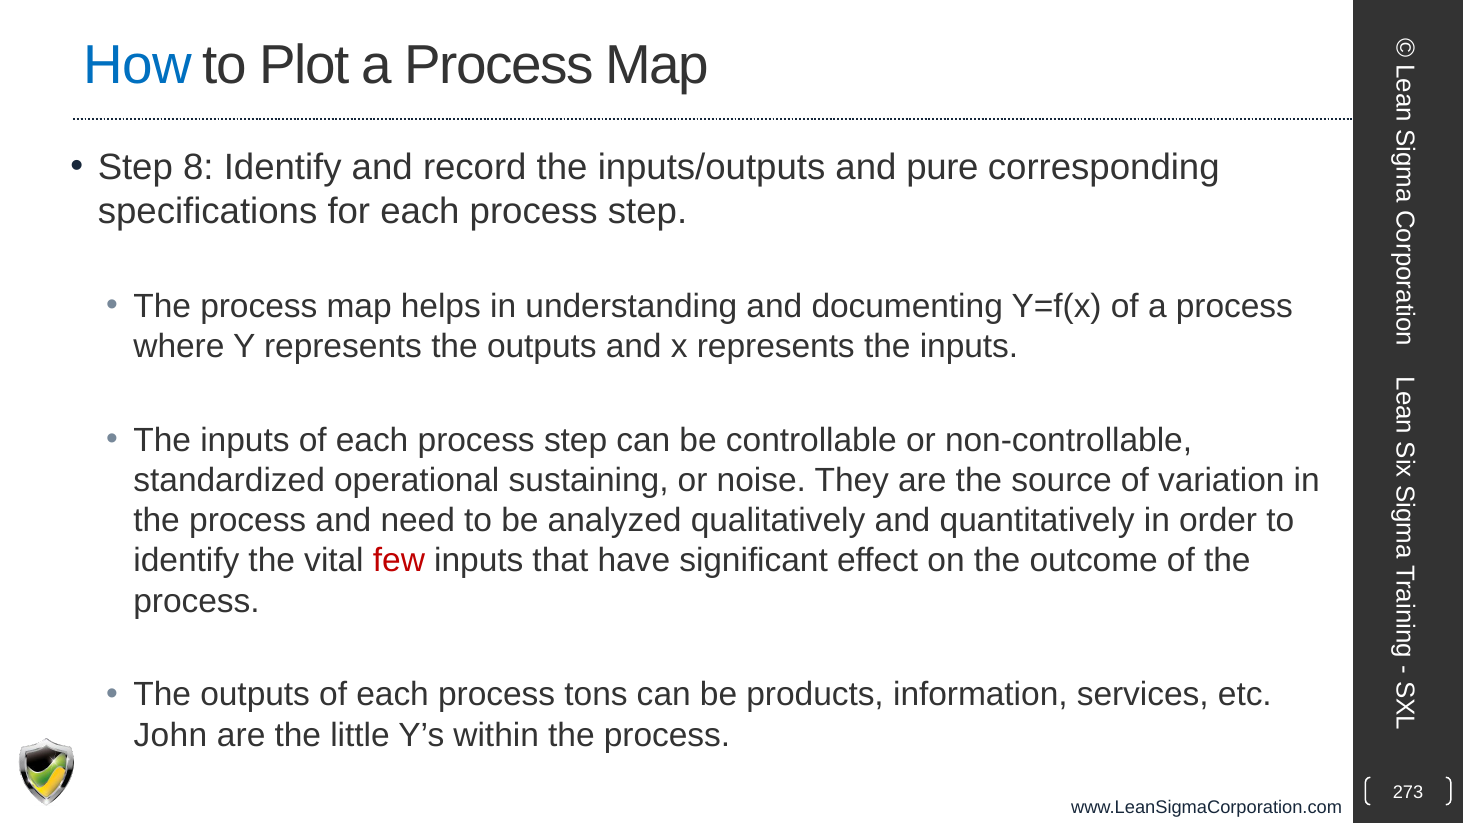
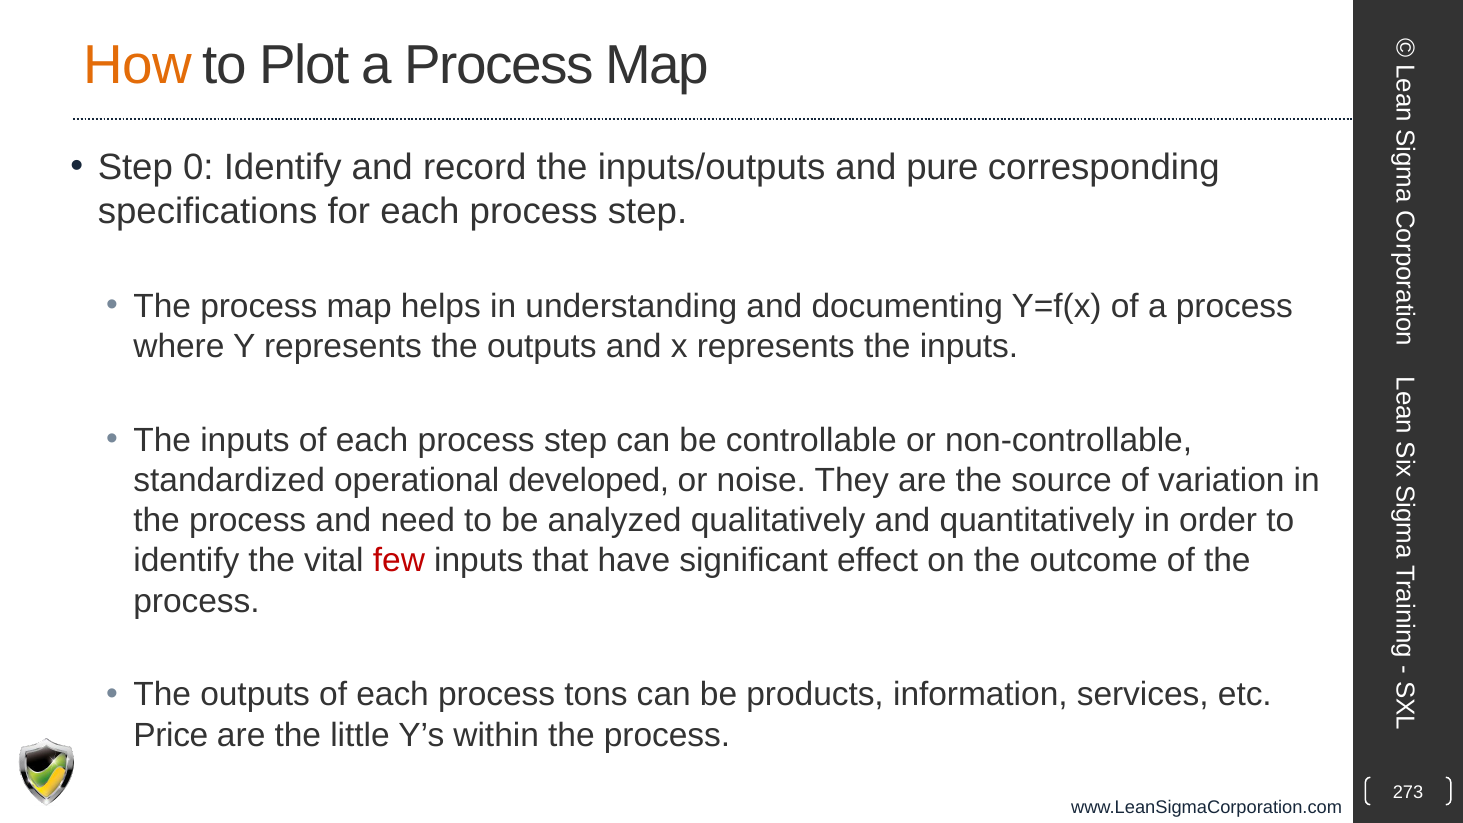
How colour: blue -> orange (138, 65)
8: 8 -> 0 (198, 167)
sustaining: sustaining -> developed (589, 480)
John: John -> Price (171, 735)
